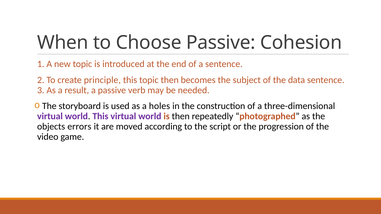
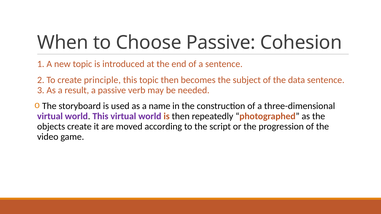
holes: holes -> name (160, 106)
objects errors: errors -> create (79, 127)
